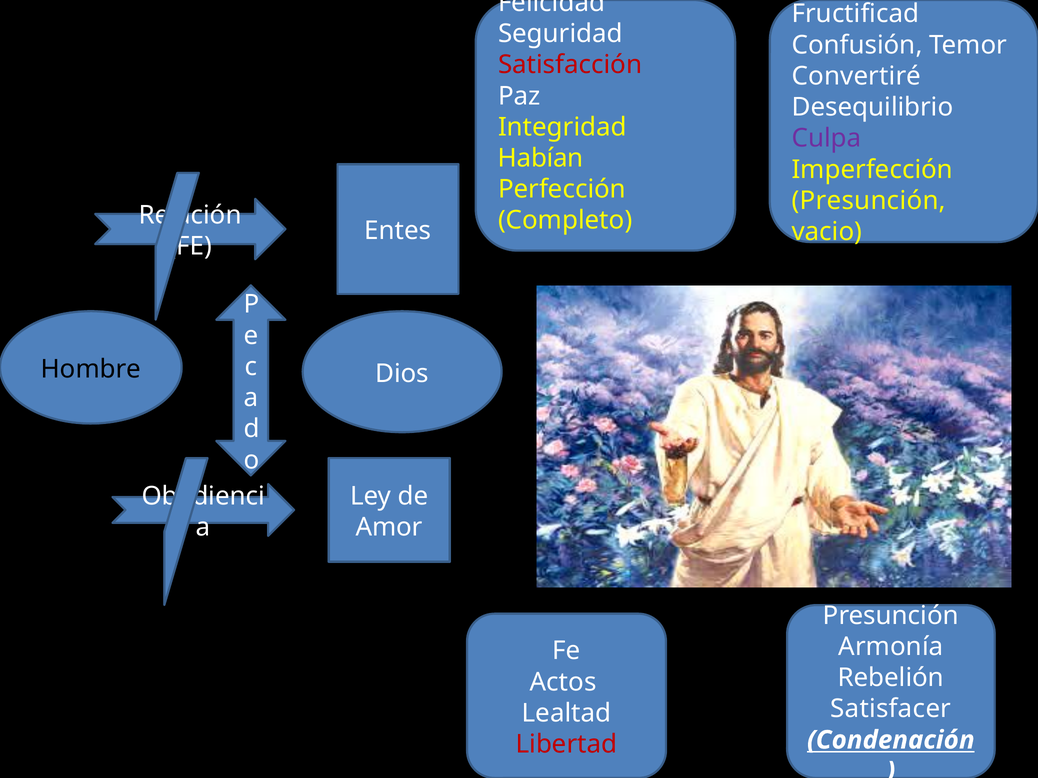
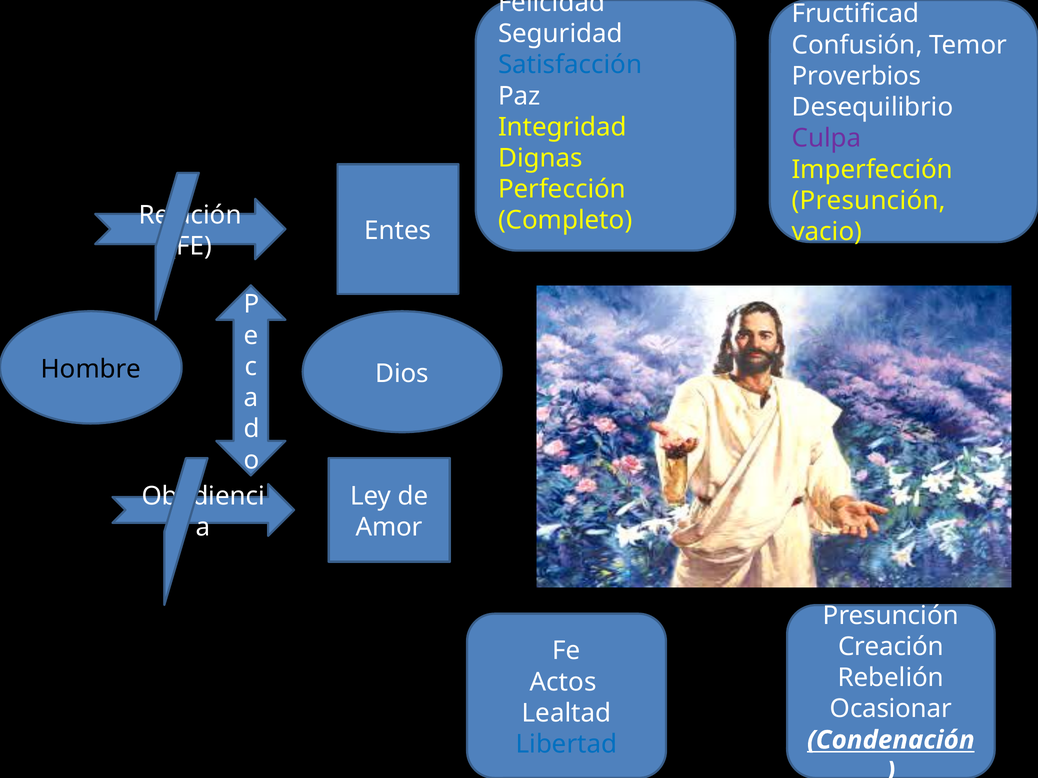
Satisfacción colour: red -> blue (570, 65)
Convertiré: Convertiré -> Proverbios (857, 76)
Habían: Habían -> Dignas (540, 158)
Armonía: Armonía -> Creación (891, 647)
Satisfacer: Satisfacer -> Ocasionar (891, 709)
Libertad colour: red -> blue (566, 745)
